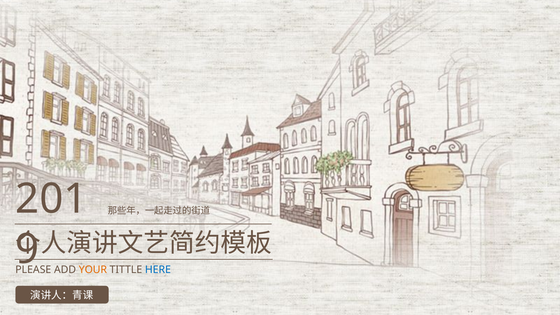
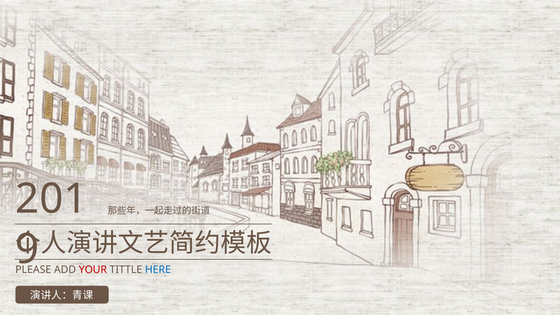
YOUR colour: orange -> red (93, 270)
